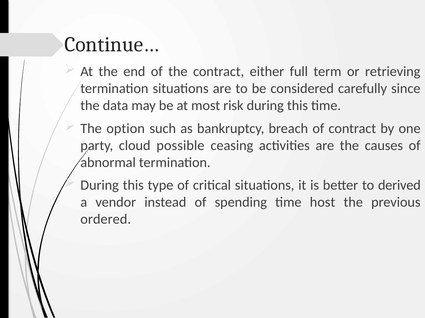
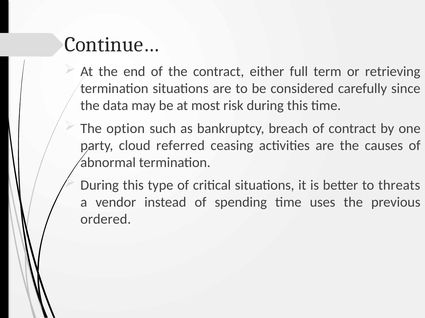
possible: possible -> referred (180, 146)
derived: derived -> threats (399, 186)
host: host -> uses (323, 203)
